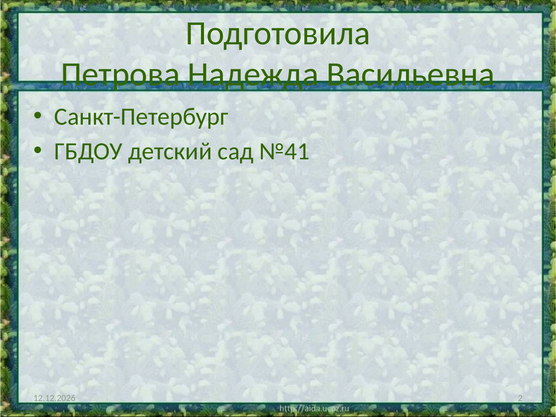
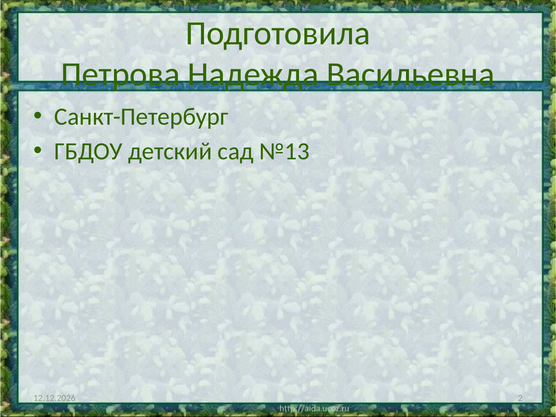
№41: №41 -> №13 (284, 151)
